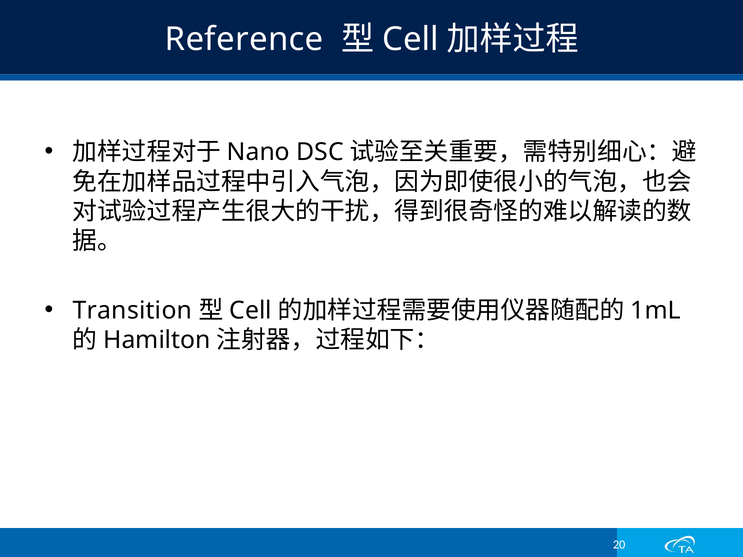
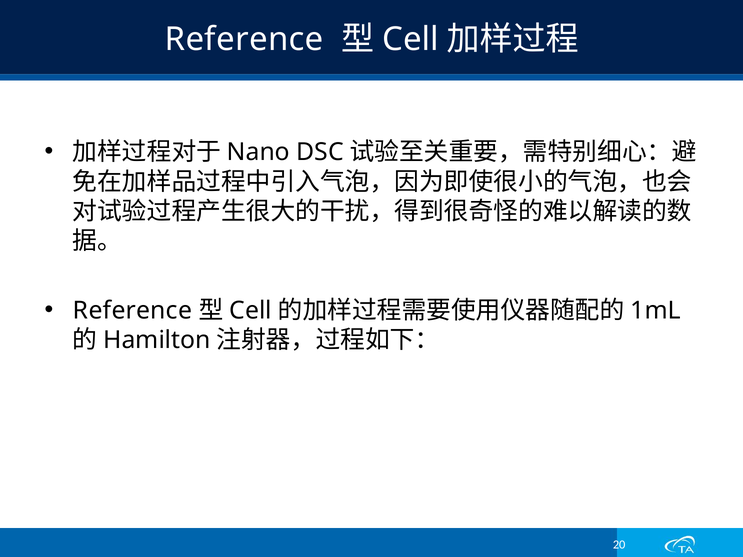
Transition: Transition -> Reference (132, 311)
